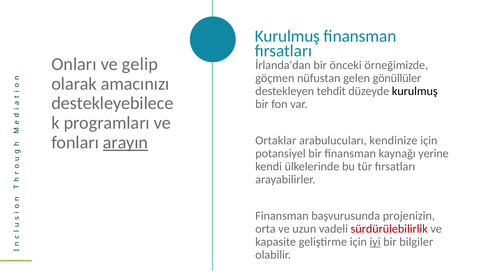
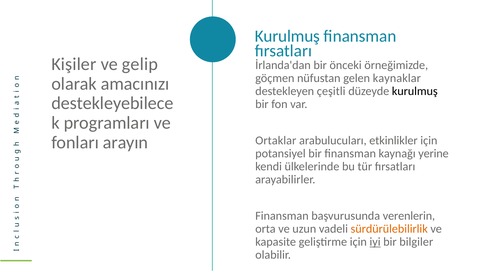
Onları: Onları -> Kişiler (74, 64)
gönüllüler: gönüllüler -> kaynaklar (397, 78)
tehdit: tehdit -> çeşitli (331, 91)
arayın underline: present -> none (125, 143)
kendinize: kendinize -> etkinlikler (394, 141)
projenizin: projenizin -> verenlerin (409, 216)
sürdürülebilirlik colour: red -> orange (389, 229)
